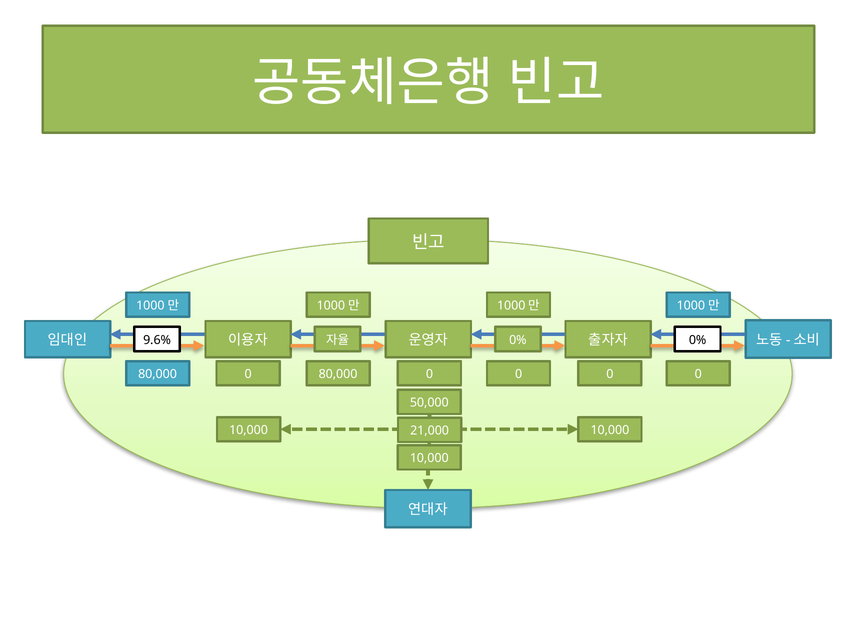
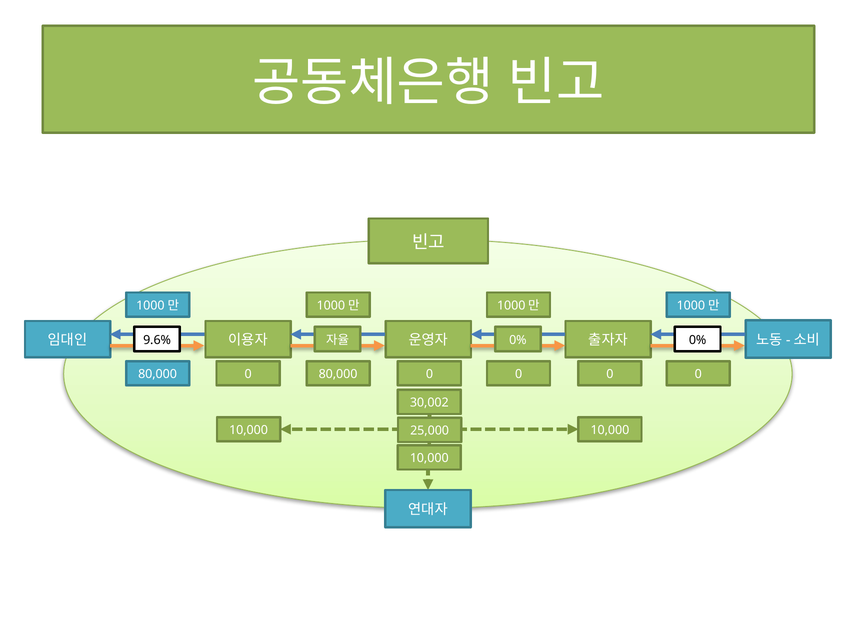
50,000: 50,000 -> 30,002 (429, 403)
21,000: 21,000 -> 25,000 (430, 431)
